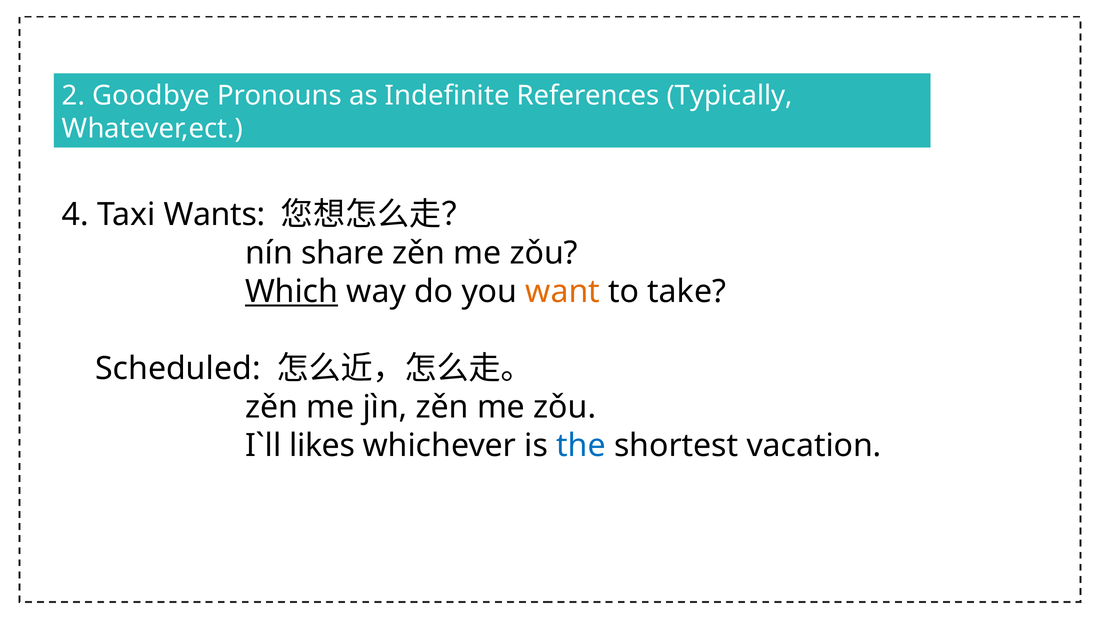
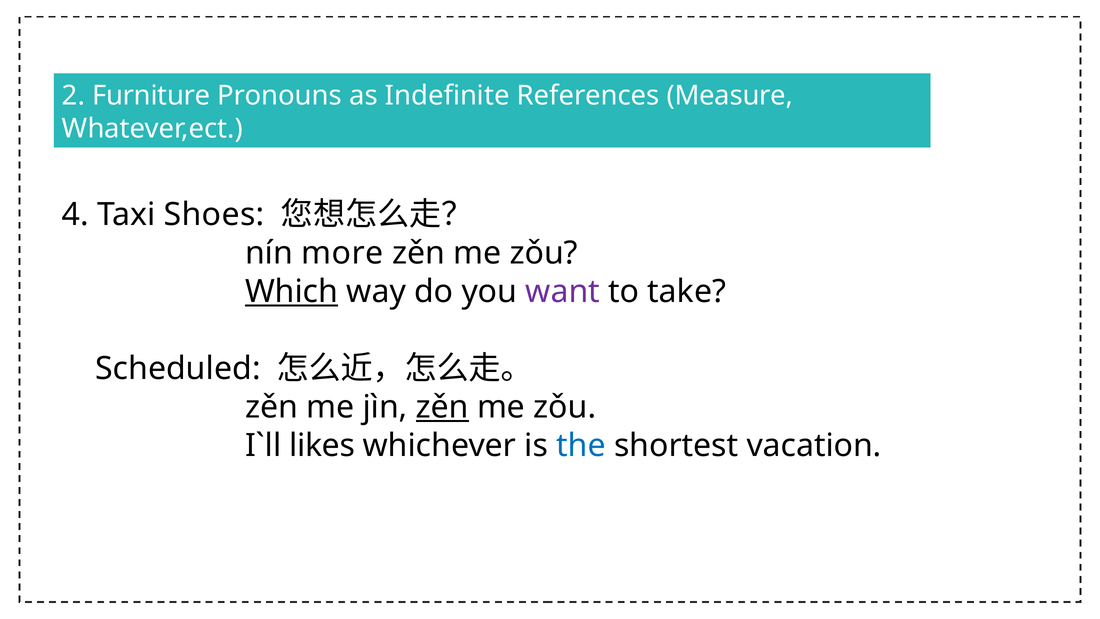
Goodbye: Goodbye -> Furniture (151, 96)
Typically: Typically -> Measure (730, 96)
Wants: Wants -> Shoes (214, 215)
share: share -> more (342, 253)
want colour: orange -> purple (563, 292)
zěn underline: none -> present (442, 407)
